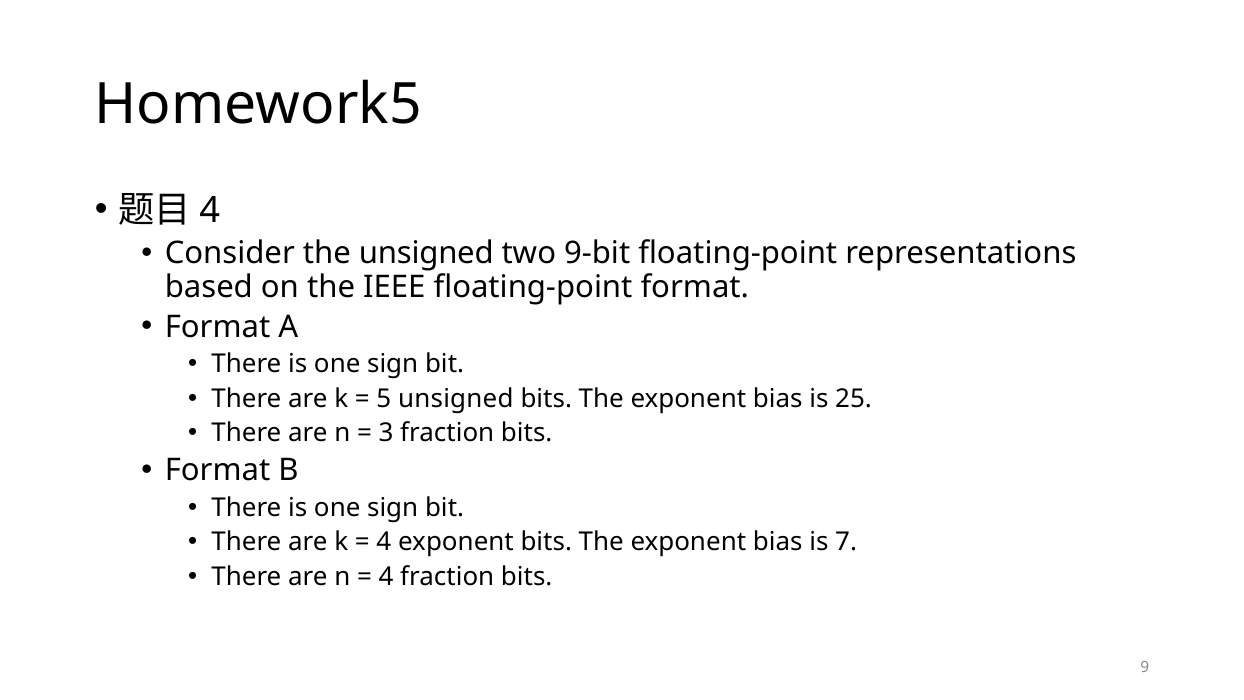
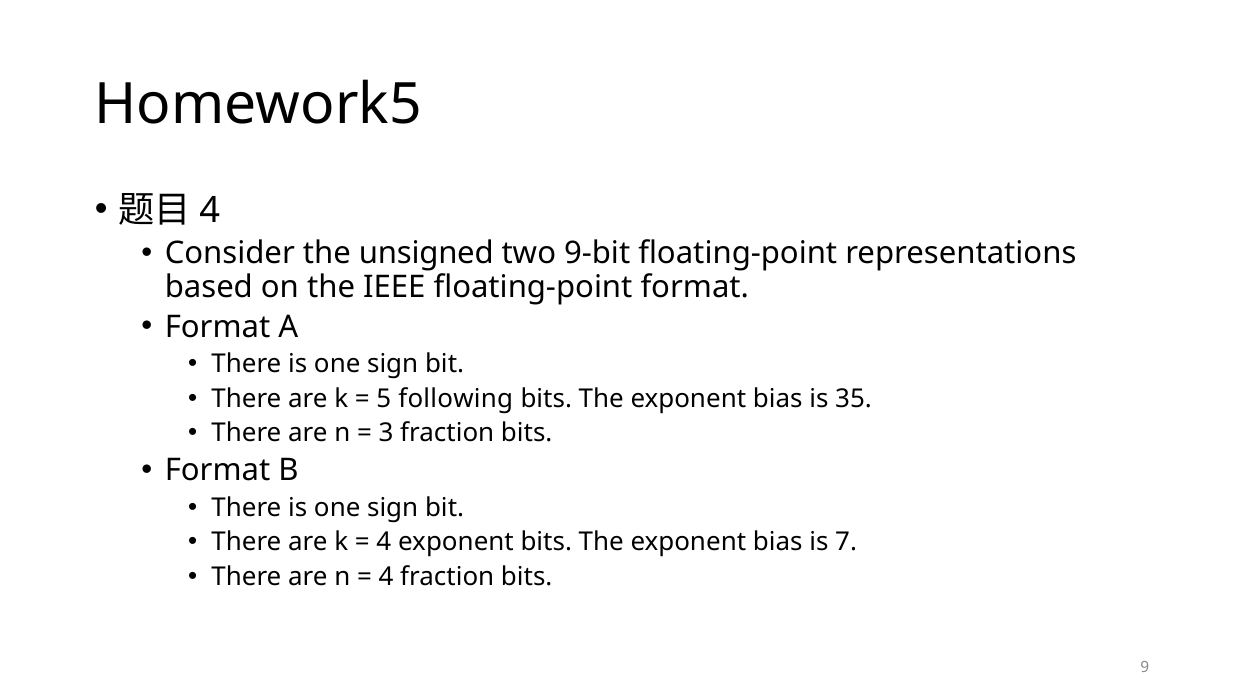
5 unsigned: unsigned -> following (456, 399)
25: 25 -> 35 (853, 399)
